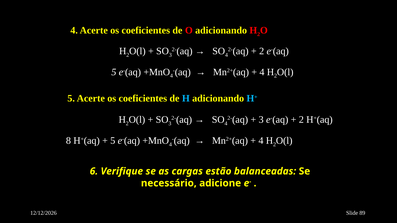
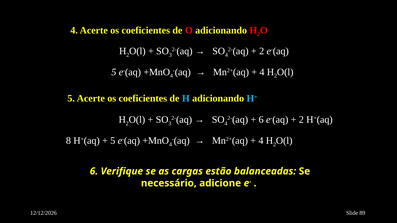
3: 3 -> 6 (261, 120)
